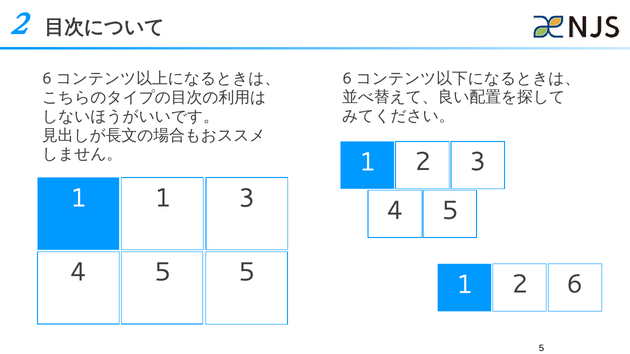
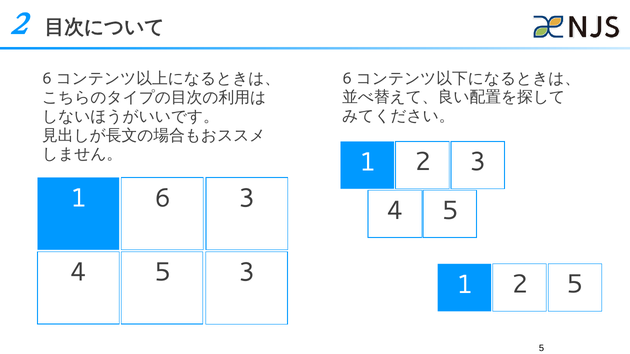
1 1: 1 -> 6 (163, 198)
4 5: 5 -> 3 (247, 273)
2 6: 6 -> 5 (575, 284)
